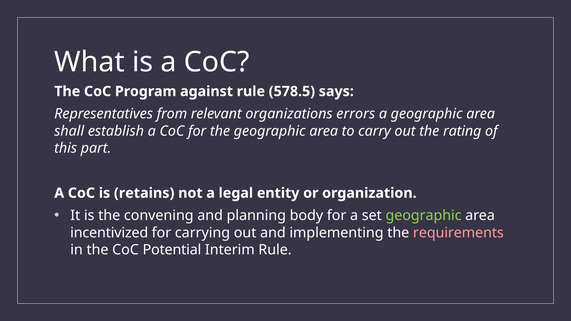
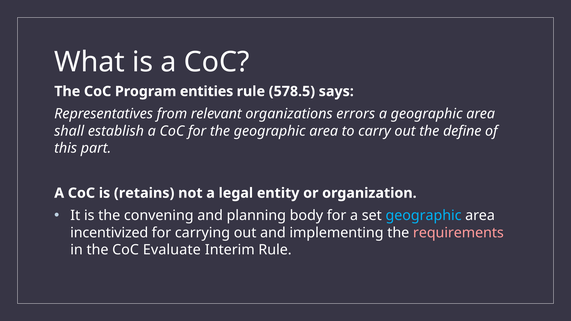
against: against -> entities (207, 91)
rating: rating -> define (462, 131)
geographic colour: light green -> light blue (424, 216)
Potential: Potential -> Evaluate (172, 250)
